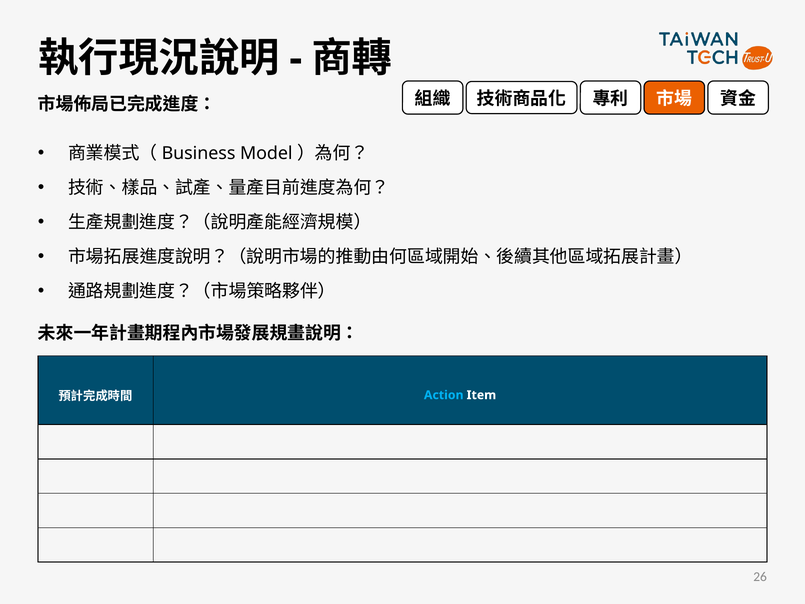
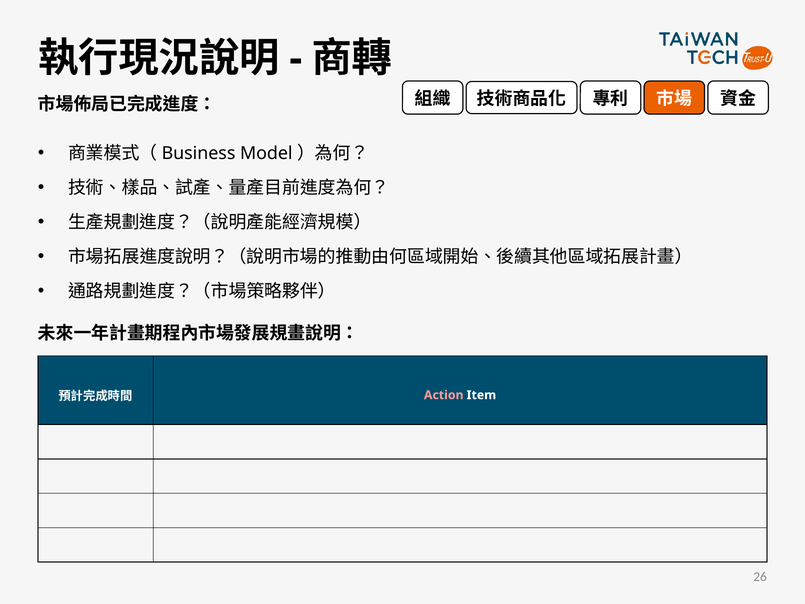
Action colour: light blue -> pink (444, 395)
